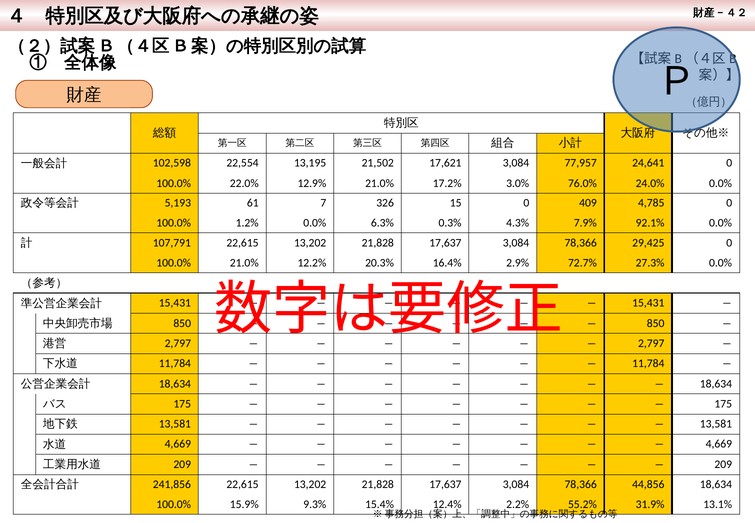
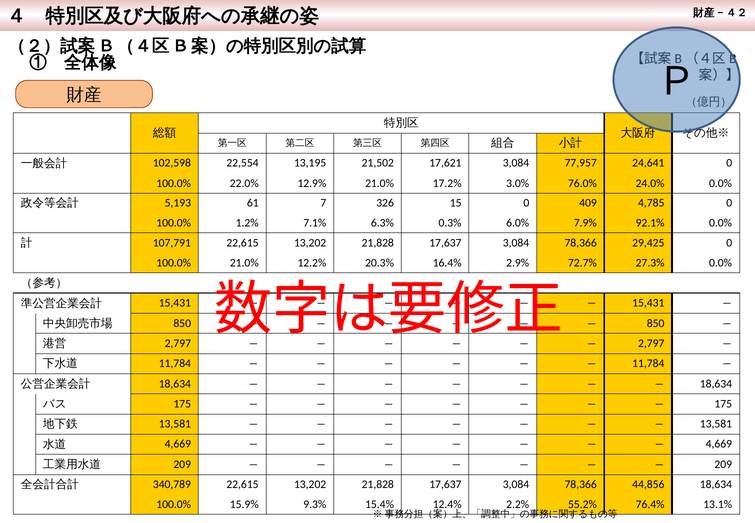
1.2% 0.0%: 0.0% -> 7.1% (315, 223)
4.3%: 4.3% -> 6.0% (518, 223)
241,856: 241,856 -> 340,789 (172, 484)
31.9%: 31.9% -> 76.4% (650, 504)
